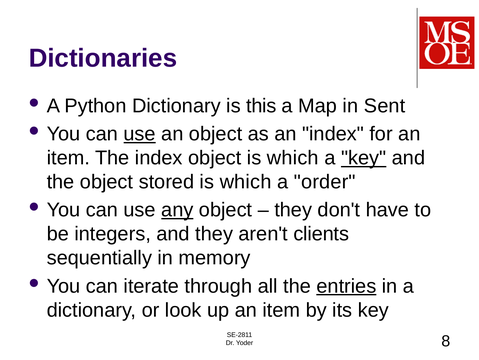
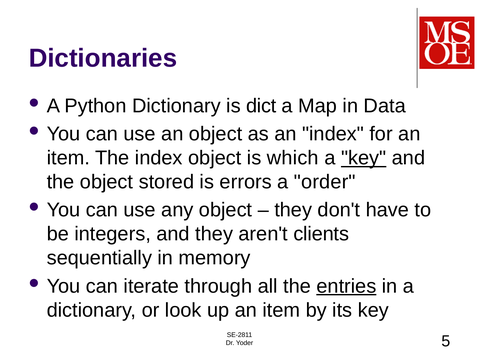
this: this -> dict (261, 106)
Sent: Sent -> Data (385, 106)
use underline: present -> none (140, 134)
stored is which: which -> errors (246, 182)
any underline: present -> none (177, 210)
8: 8 -> 5 (446, 340)
